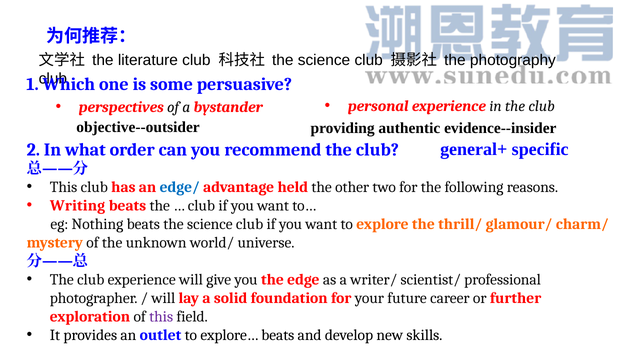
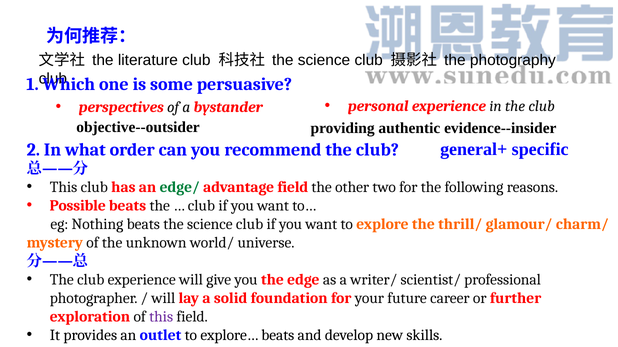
edge/ colour: blue -> green (180, 187)
advantage held: held -> field (293, 187)
Writing: Writing -> Possible (78, 206)
